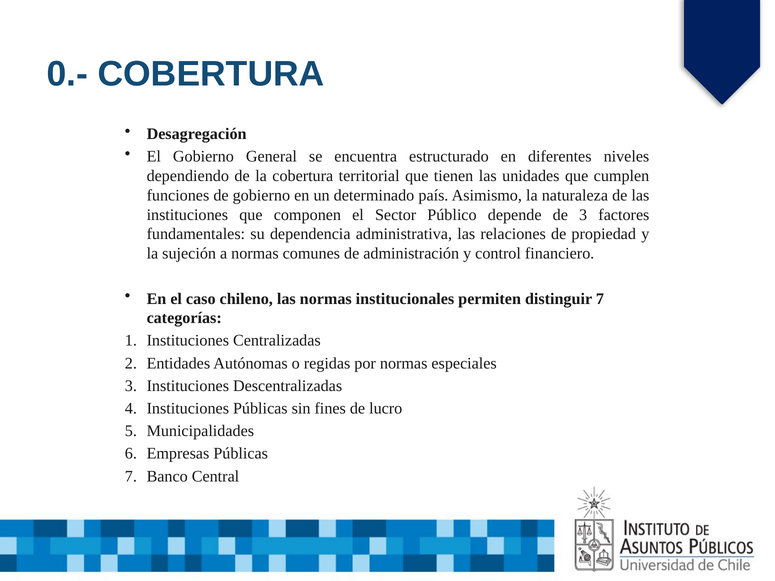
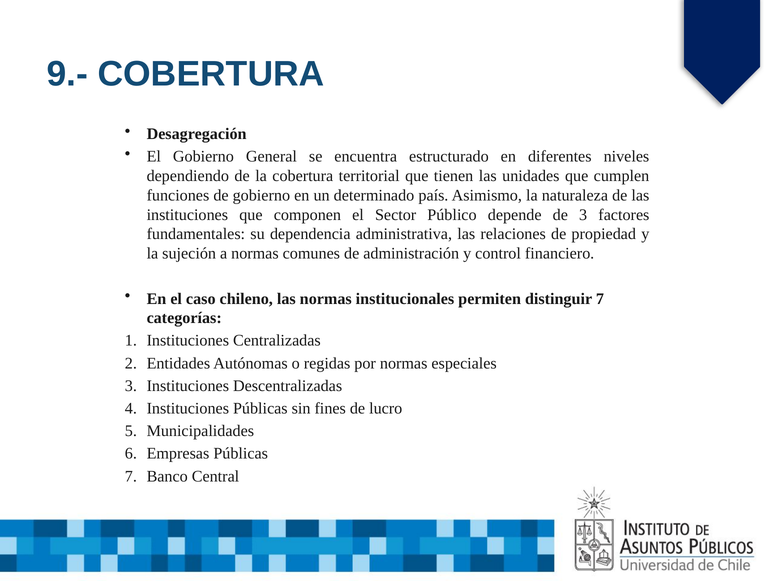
0.-: 0.- -> 9.- (67, 74)
